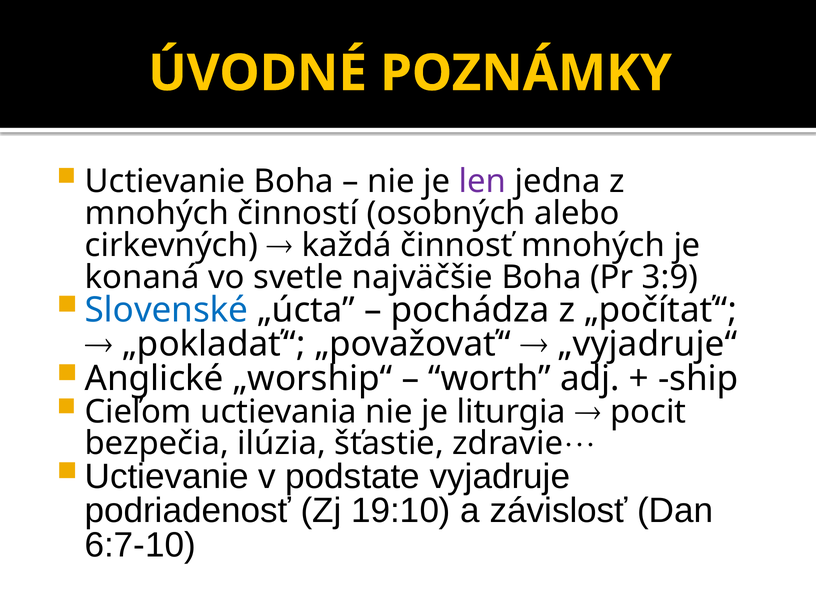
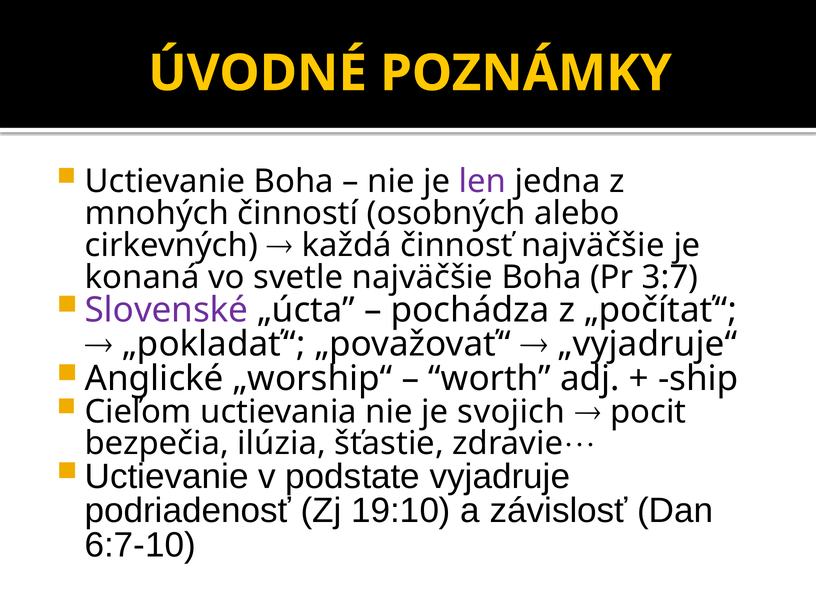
činnosť mnohých: mnohých -> najväčšie (593, 245)
3:9: 3:9 -> 3:7 (670, 277)
Slovenské colour: blue -> purple (167, 310)
liturgia: liturgia -> svojich (511, 412)
